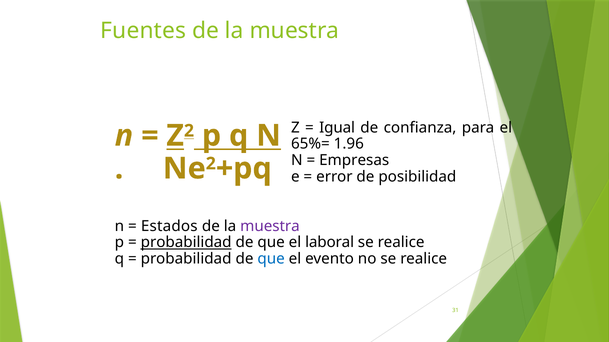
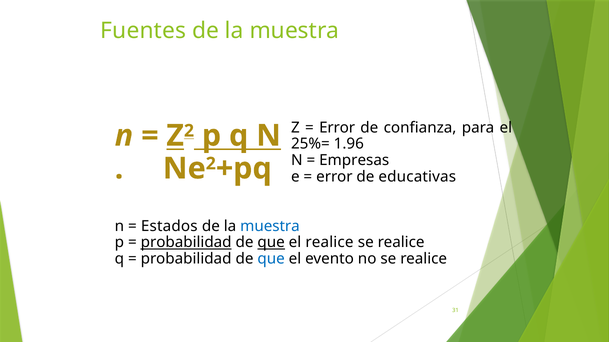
Igual: Igual -> Error (337, 128)
65%=: 65%= -> 25%= (310, 144)
posibilidad: posibilidad -> educativas (417, 177)
muestra colour: purple -> blue (270, 226)
que underline: none -> present (271, 243)
el laboral: laboral -> realice (329, 243)
